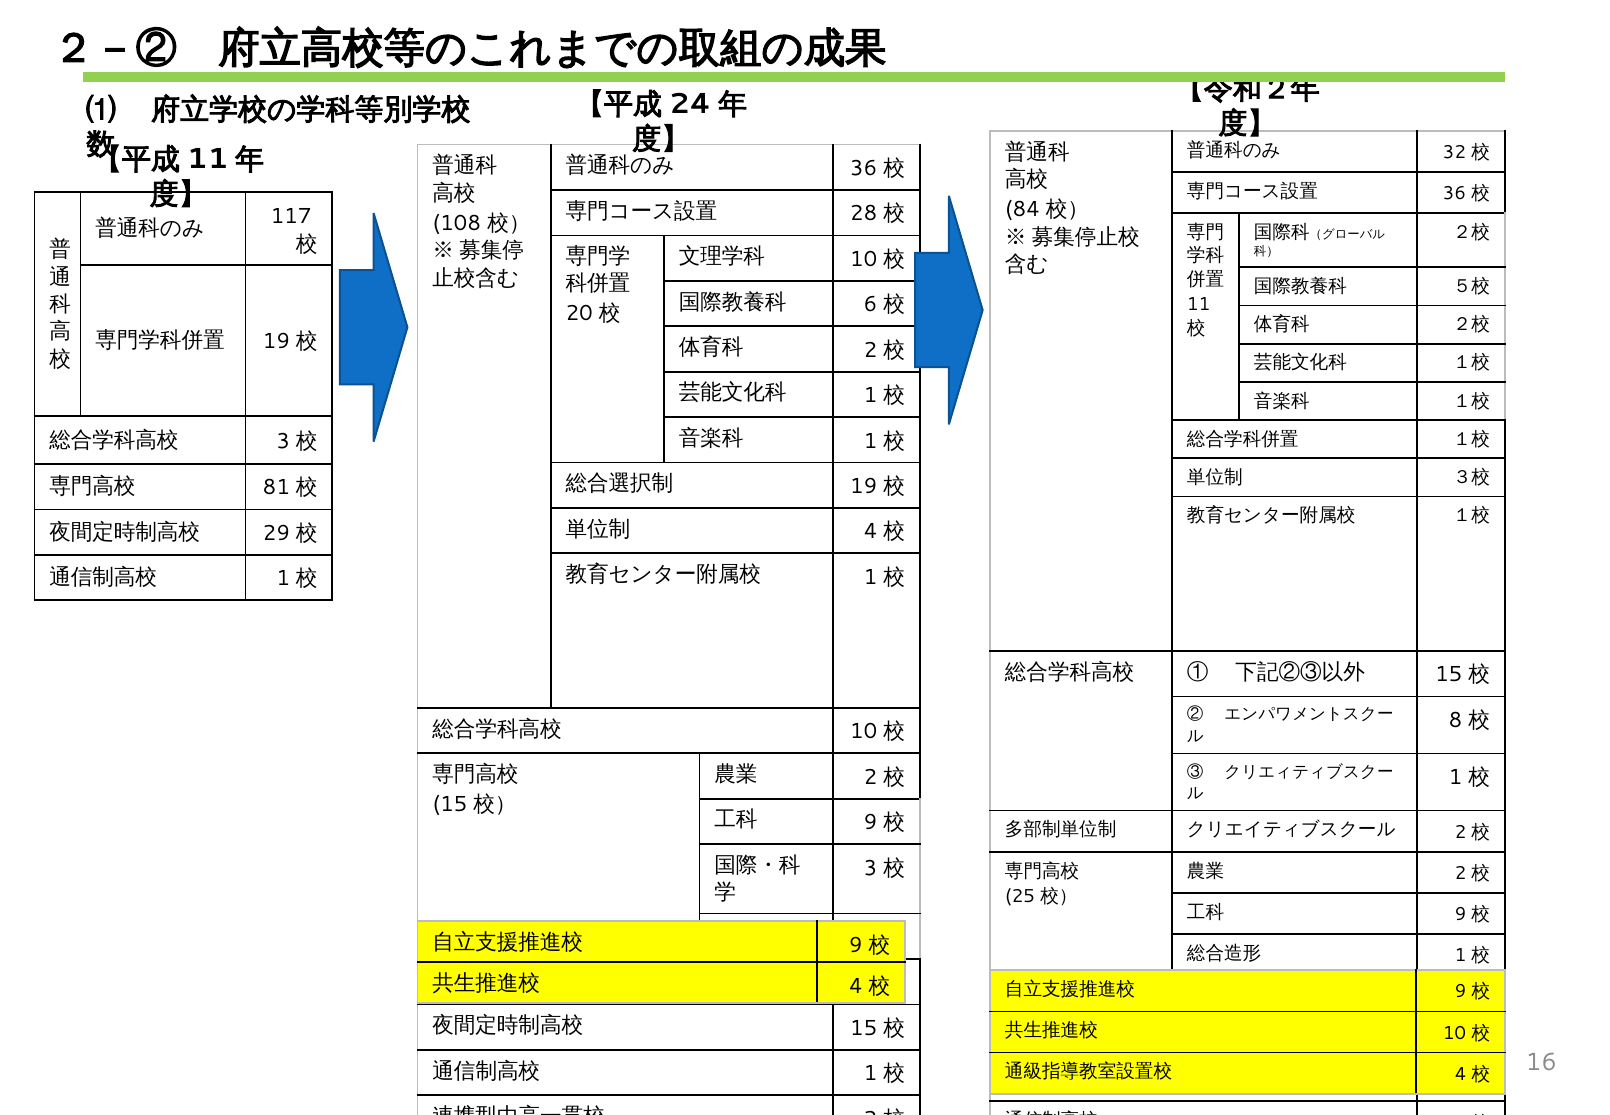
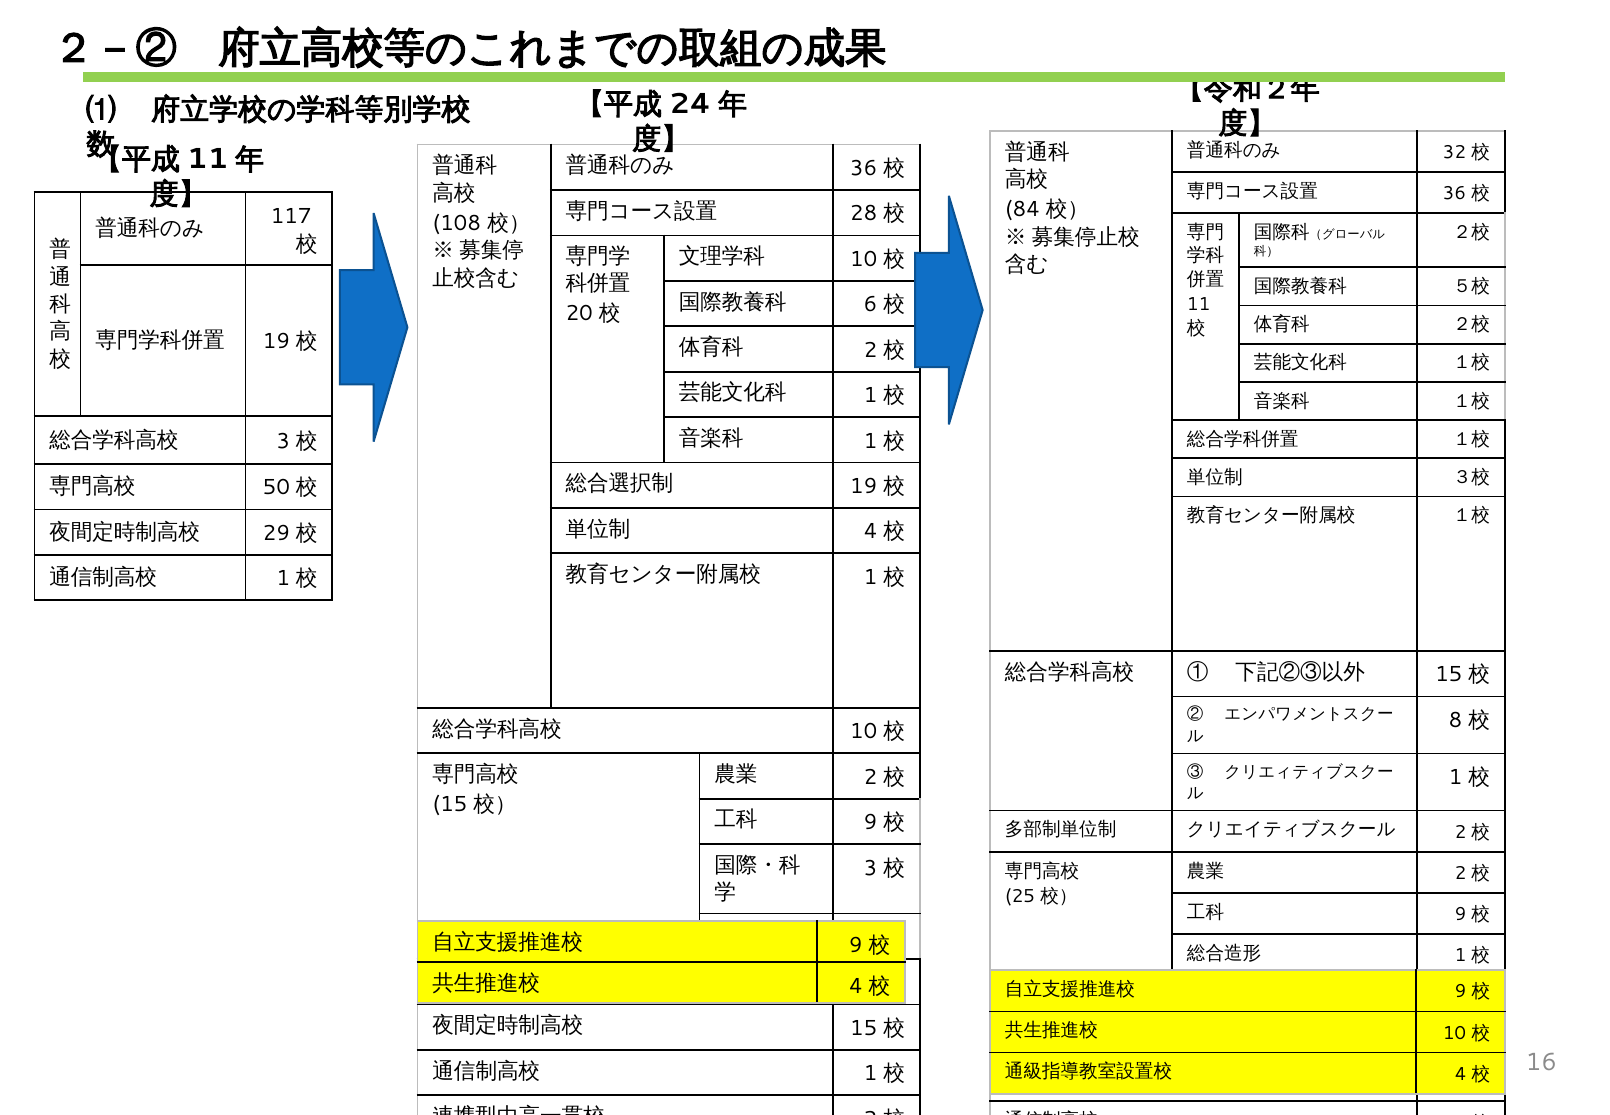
81: 81 -> 50 (276, 488)
